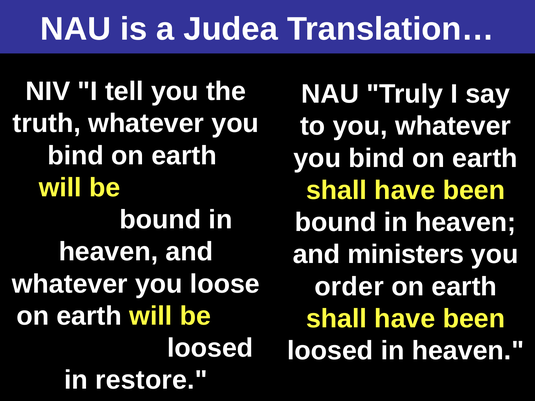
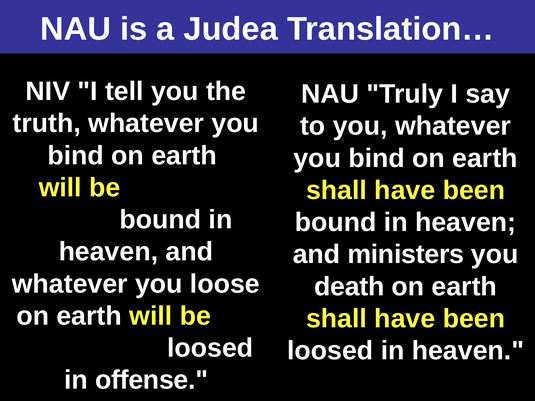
order: order -> death (349, 287)
restore: restore -> offense (152, 380)
